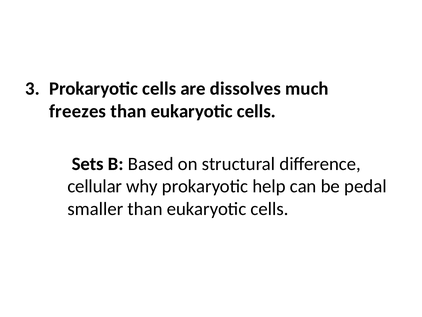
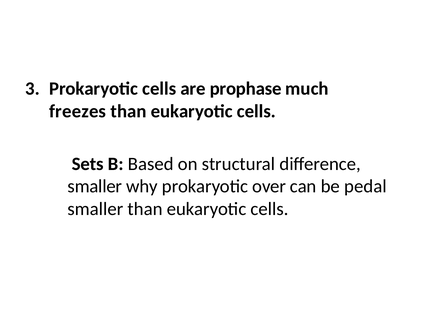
dissolves: dissolves -> prophase (246, 89)
cellular: cellular -> smaller (95, 186)
help: help -> over (269, 186)
